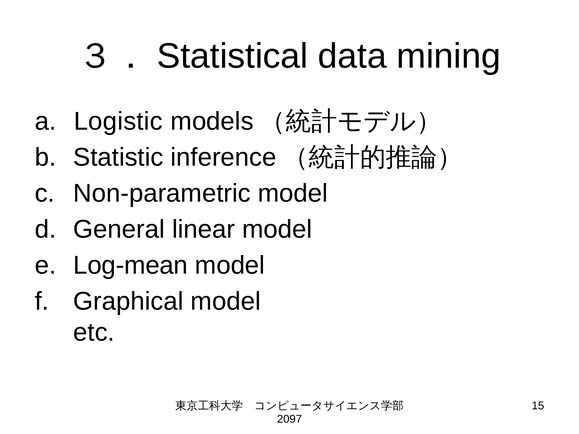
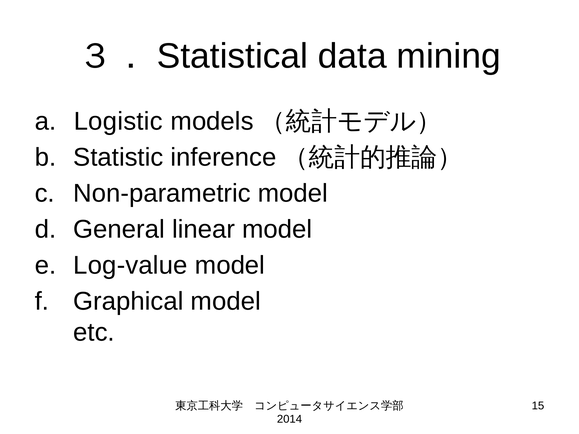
Log-mean: Log-mean -> Log-value (130, 266)
2097: 2097 -> 2014 (289, 419)
